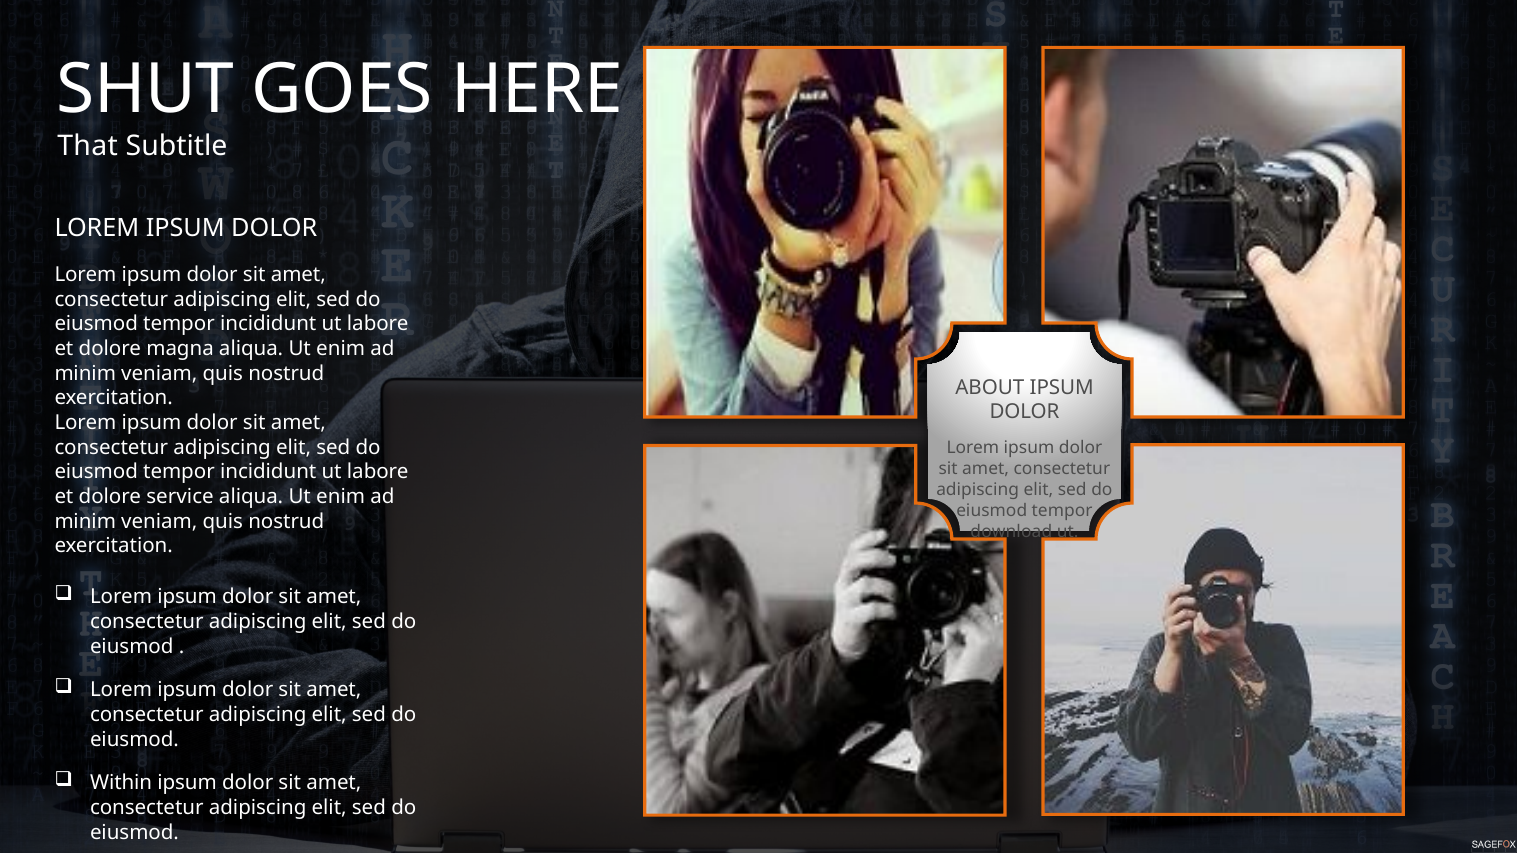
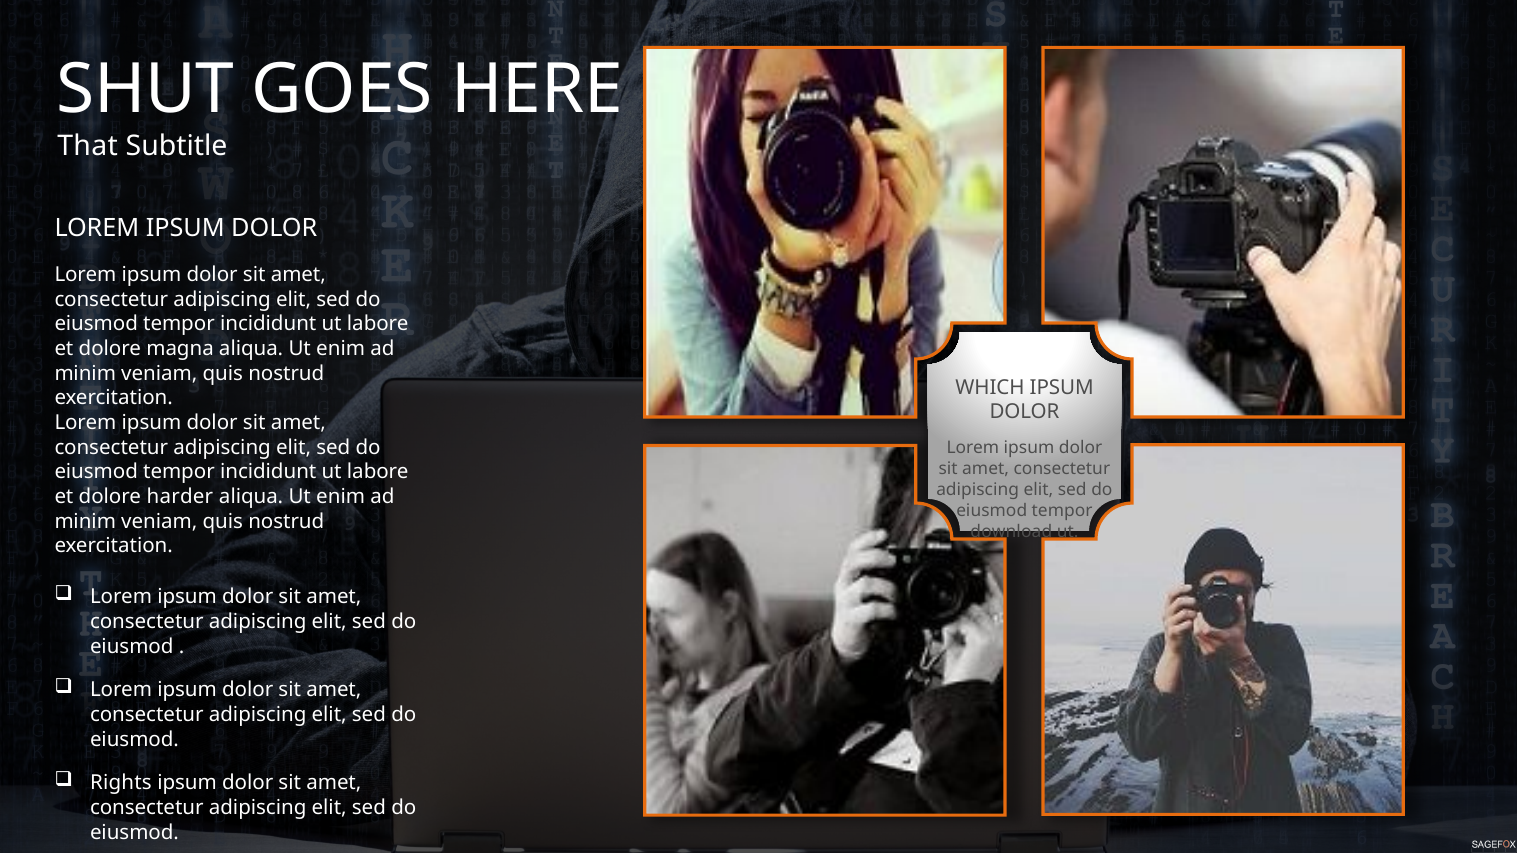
ABOUT: ABOUT -> WHICH (990, 388)
service: service -> harder (180, 497)
Within: Within -> Rights (121, 783)
